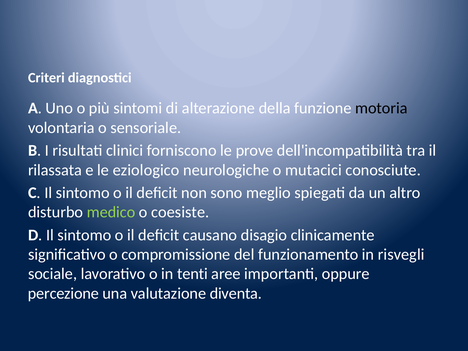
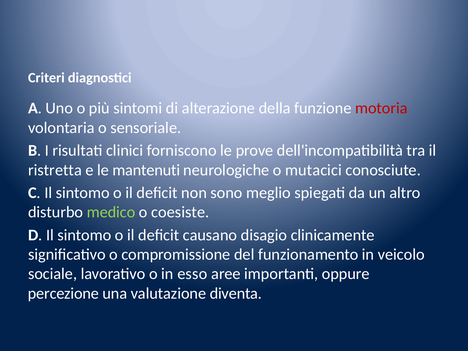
motoria colour: black -> red (381, 108)
rilassata: rilassata -> ristretta (55, 170)
eziologico: eziologico -> mantenuti (146, 170)
risvegli: risvegli -> veicolo (401, 254)
tenti: tenti -> esso (192, 274)
